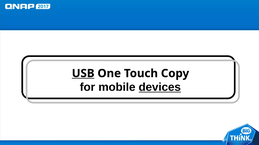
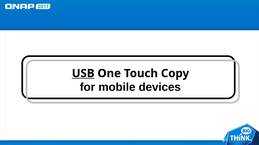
devices underline: present -> none (160, 88)
